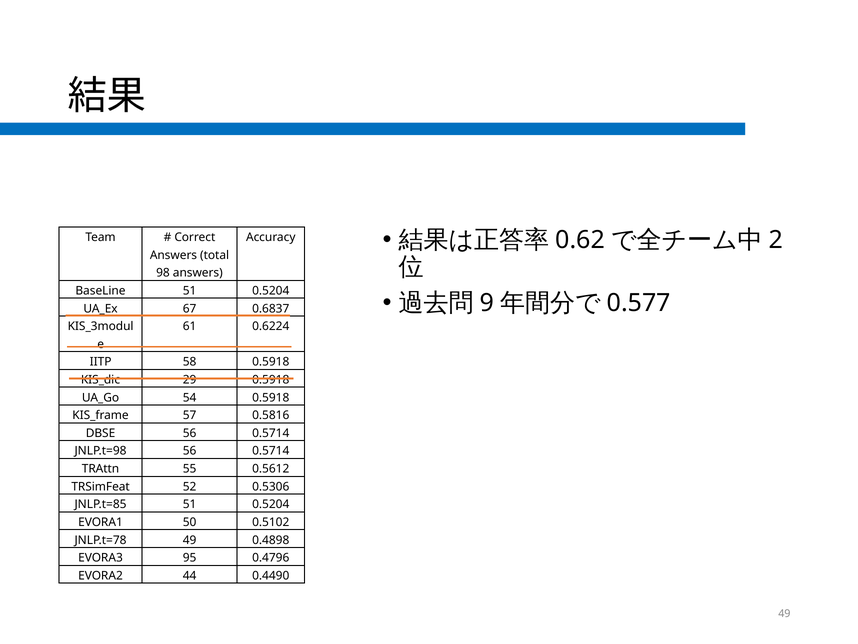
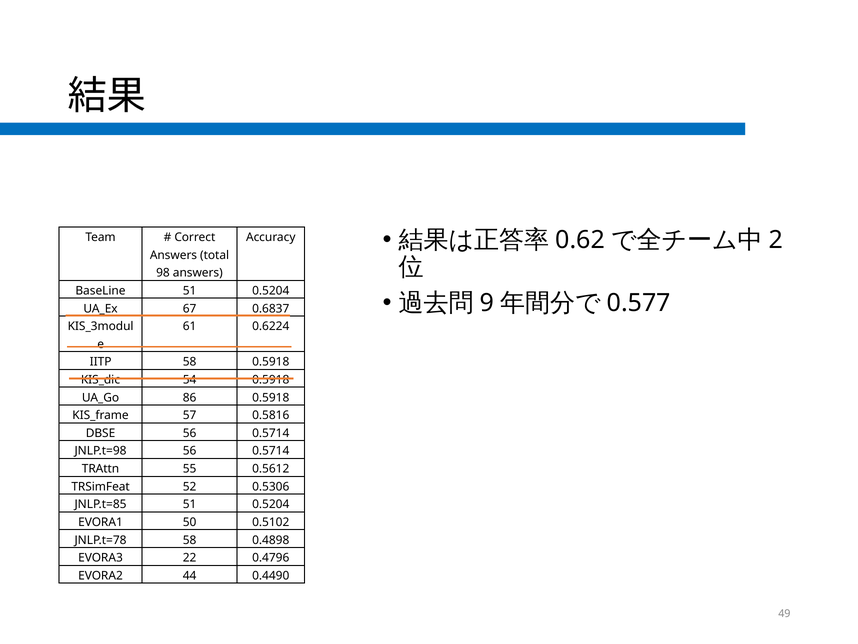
29: 29 -> 54 (190, 379)
54: 54 -> 86 (190, 397)
JNLP.t=78 49: 49 -> 58 (190, 540)
95: 95 -> 22 (190, 558)
